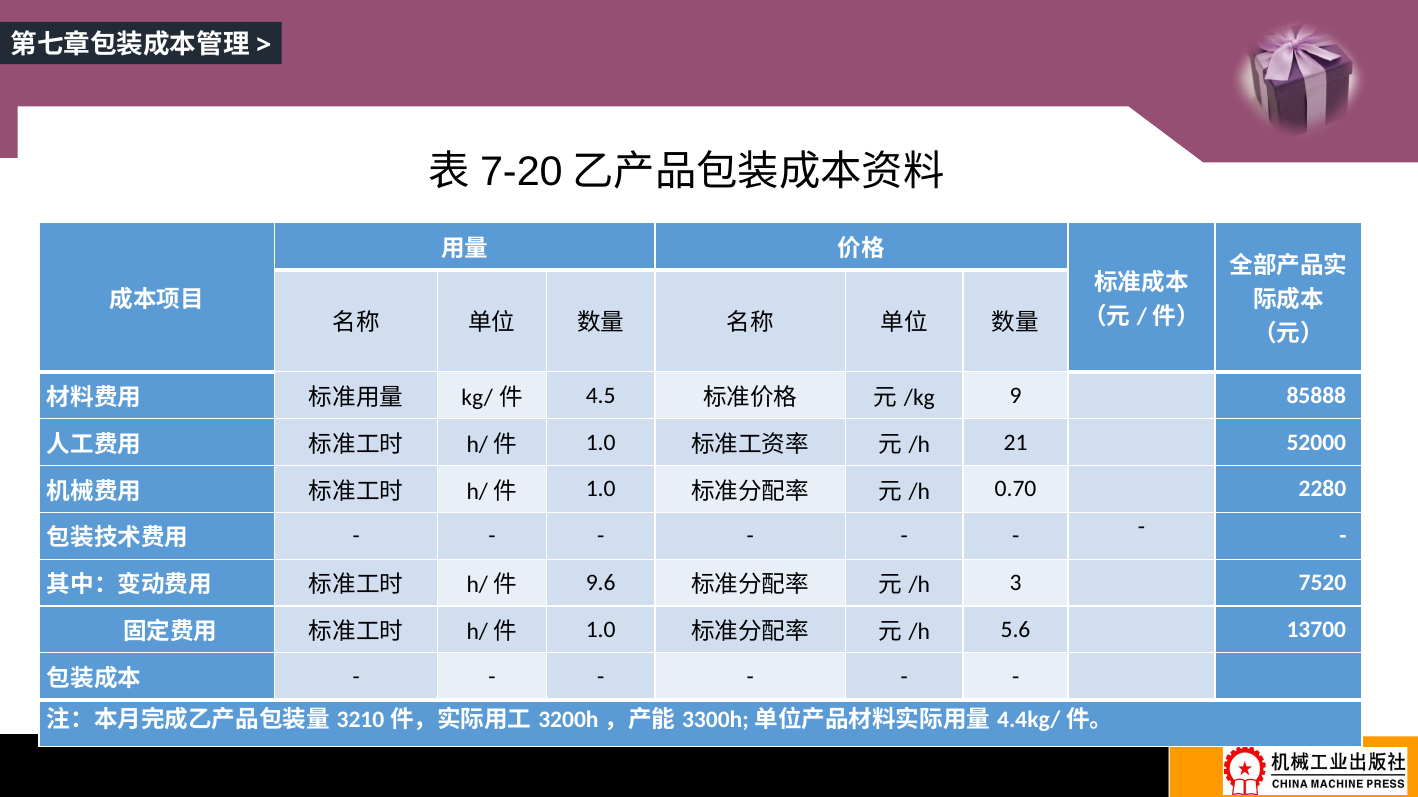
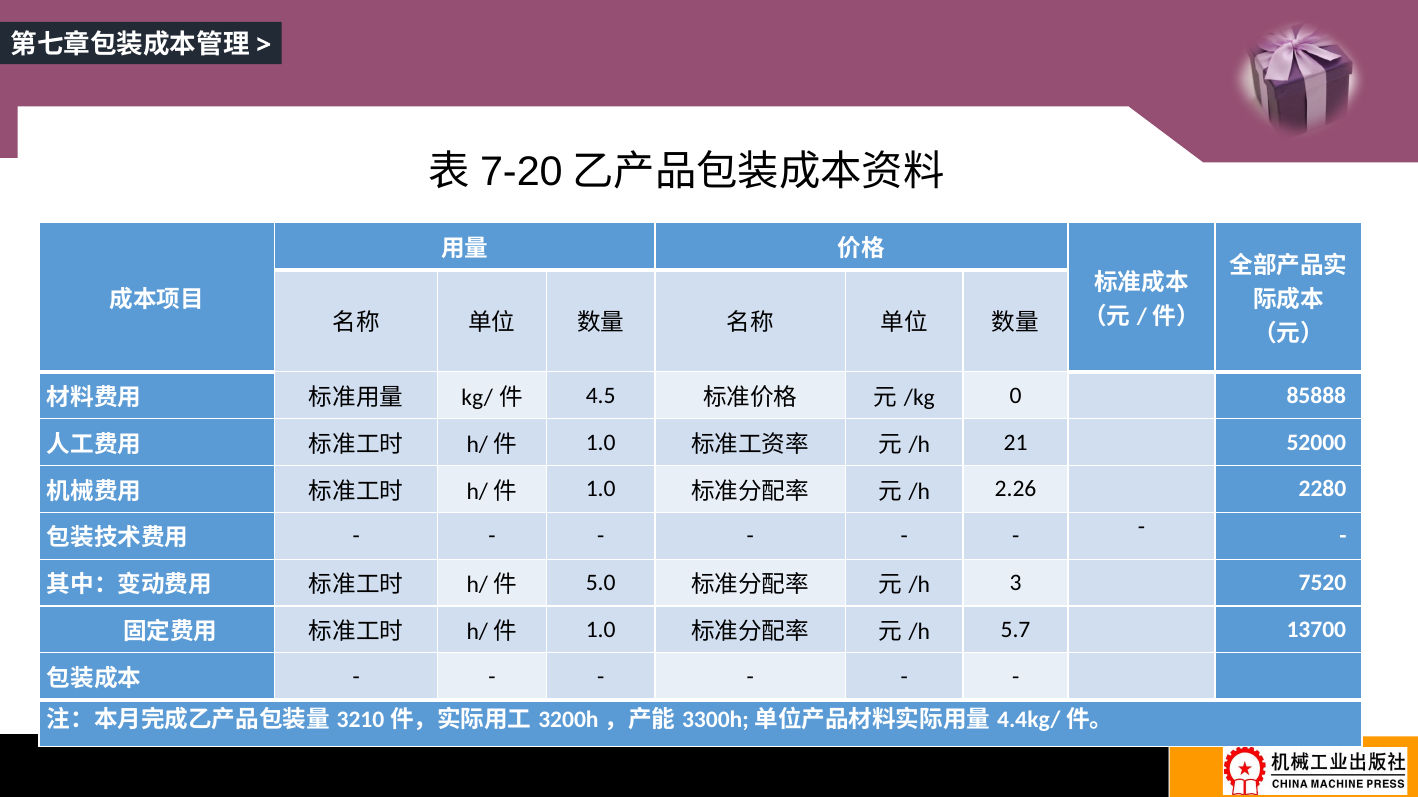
9: 9 -> 0 (1016, 396)
0.70: 0.70 -> 2.26 (1016, 490)
9.6: 9.6 -> 5.0 (601, 583)
5.6: 5.6 -> 5.7 (1016, 630)
